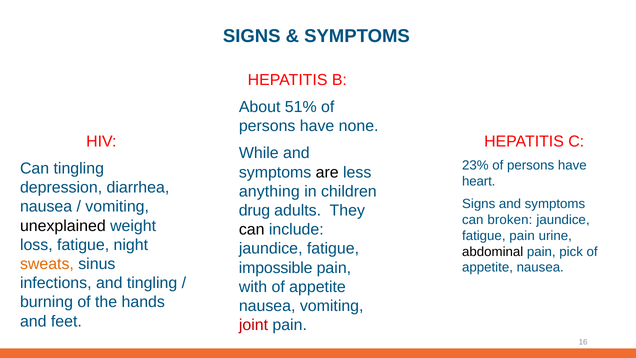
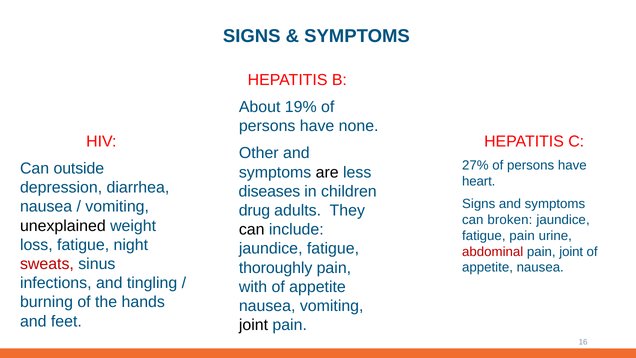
51%: 51% -> 19% (301, 107)
While: While -> Other (259, 153)
23%: 23% -> 27% (475, 165)
Can tingling: tingling -> outside (79, 168)
anything: anything -> diseases (269, 191)
abdominal colour: black -> red (493, 252)
pain pick: pick -> joint (571, 252)
sweats colour: orange -> red (47, 264)
impossible: impossible -> thoroughly (276, 268)
joint colour: red -> black (253, 325)
